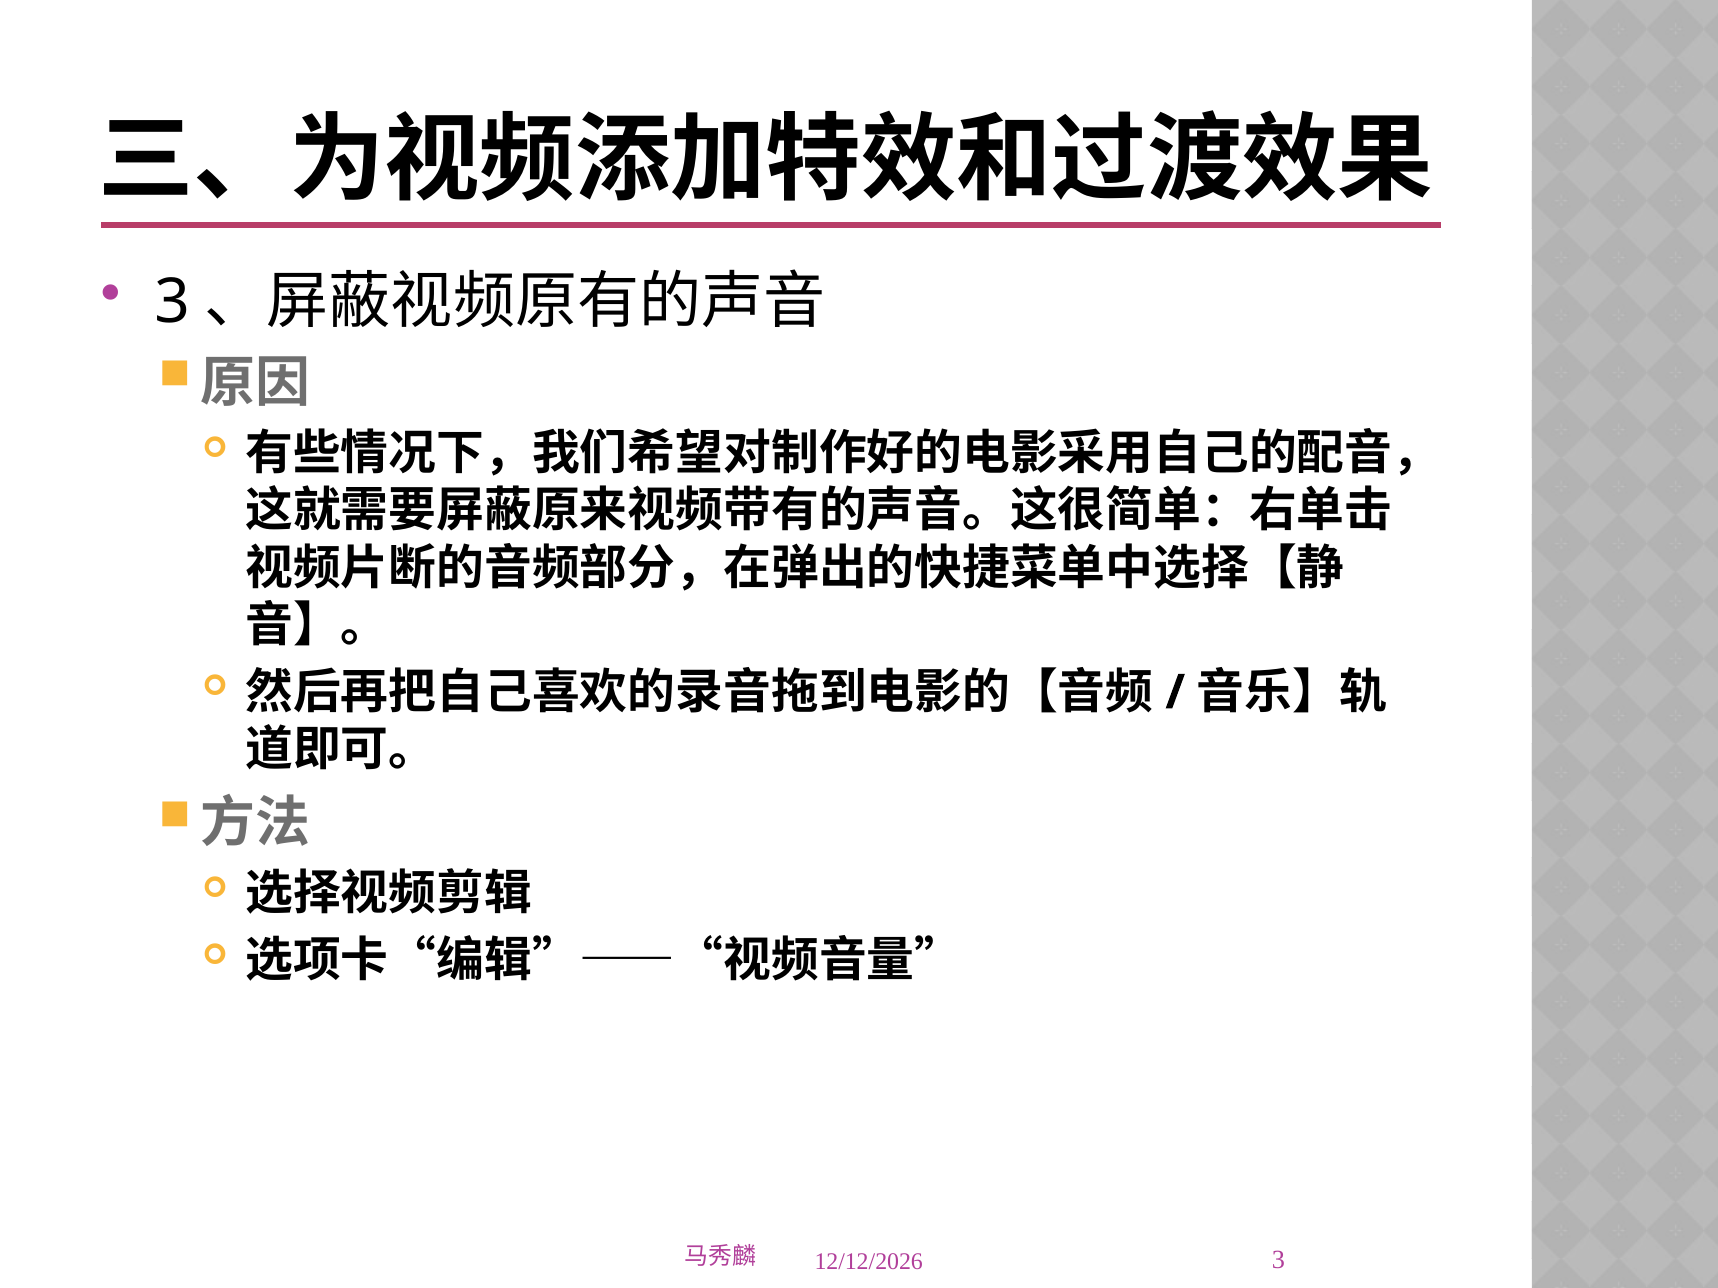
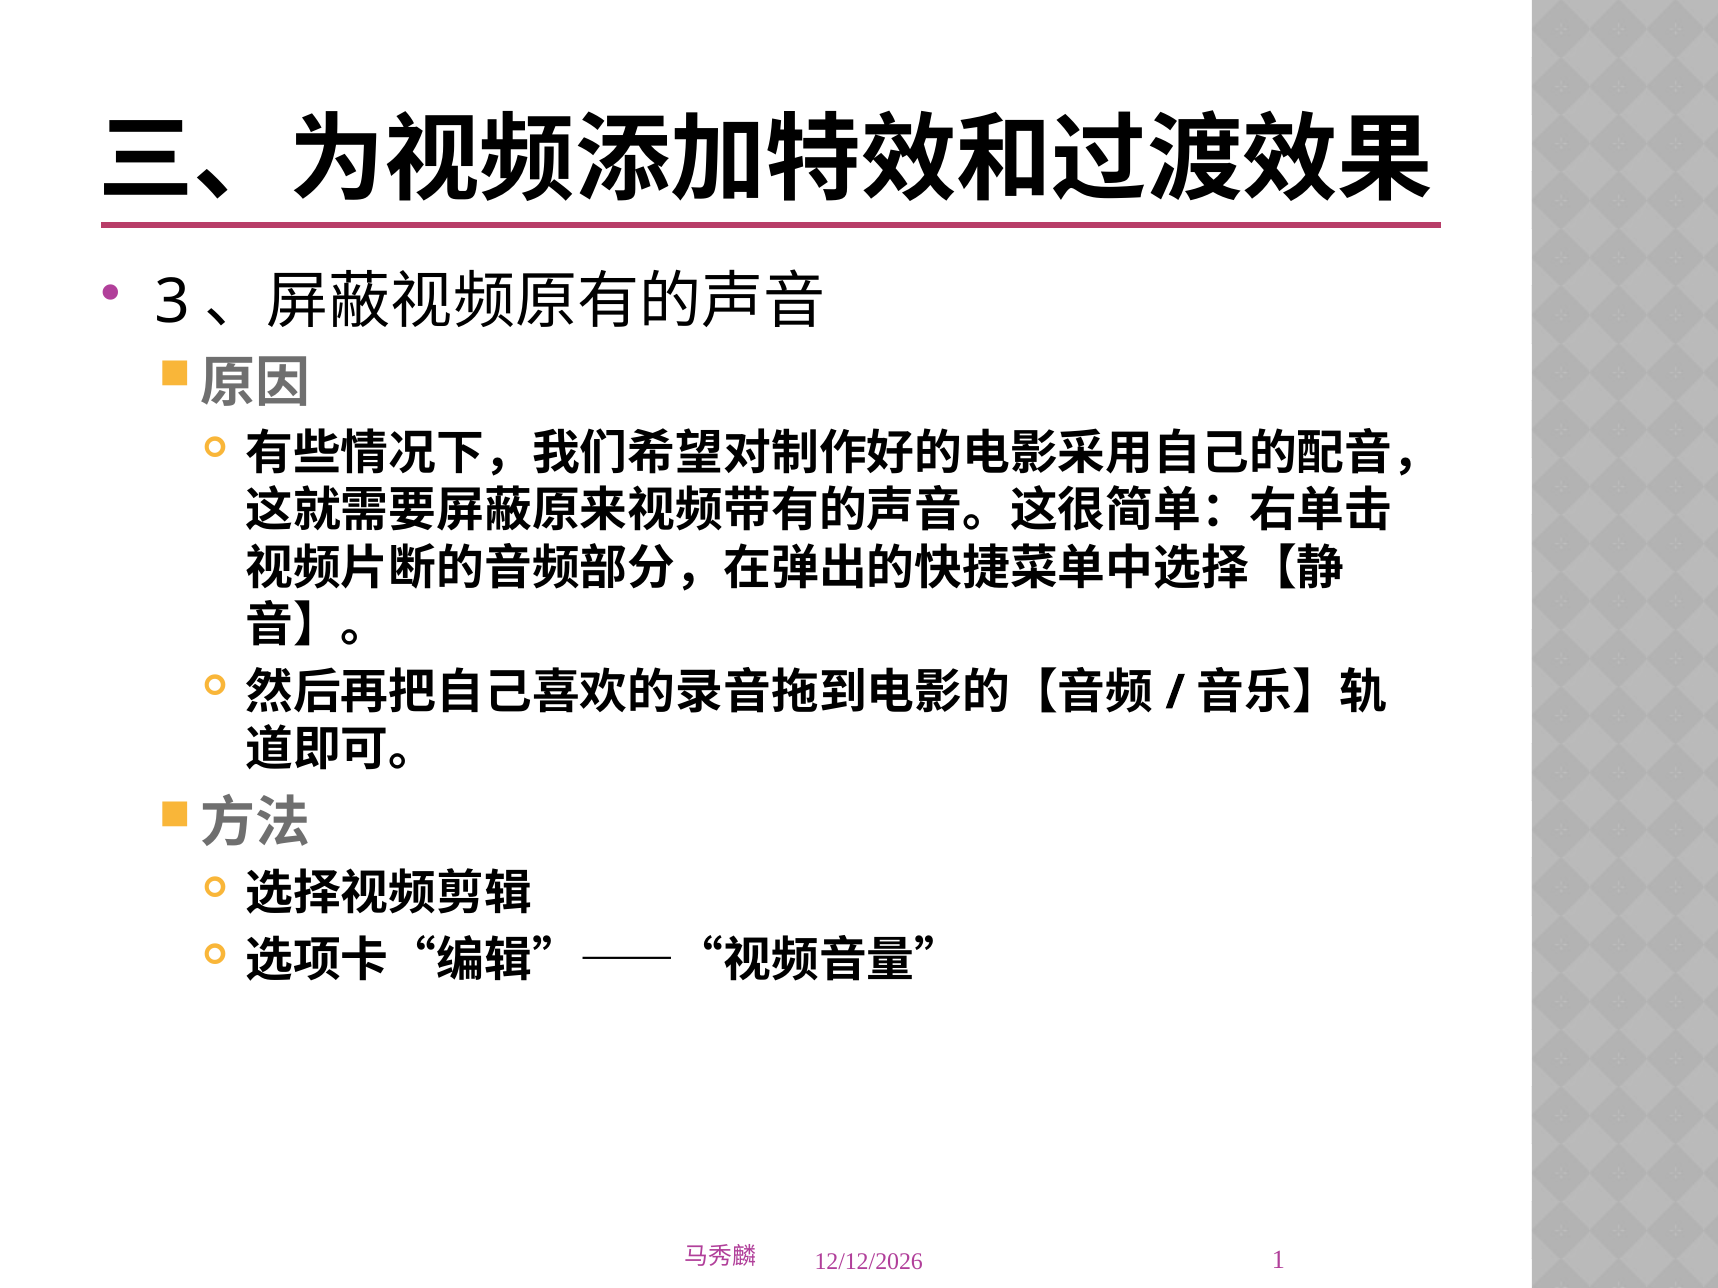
3: 3 -> 1 (1278, 1261)
